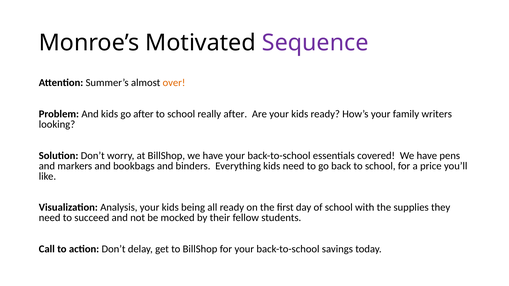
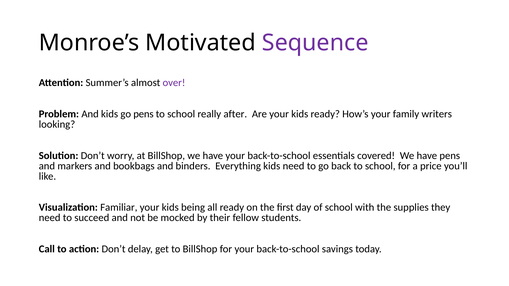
over colour: orange -> purple (174, 83)
go after: after -> pens (143, 114)
Analysis: Analysis -> Familiar (119, 208)
